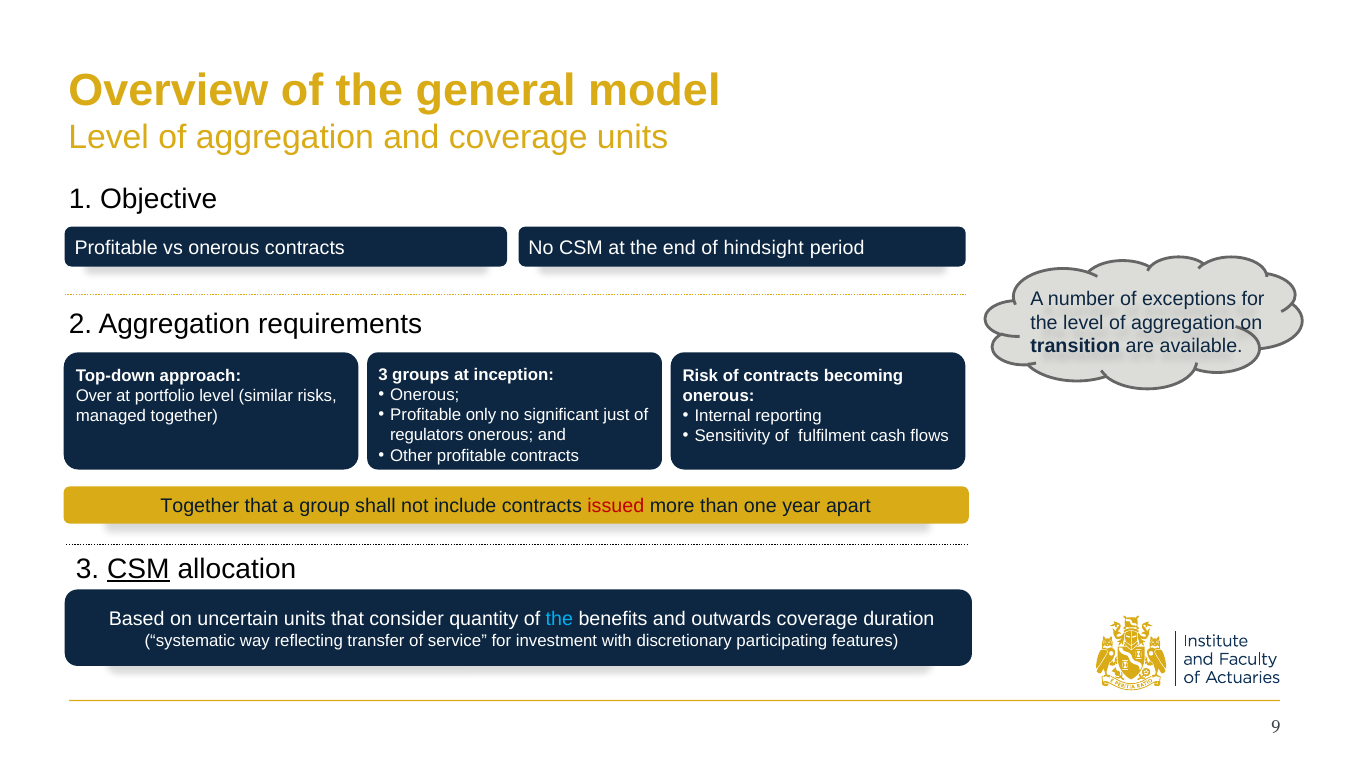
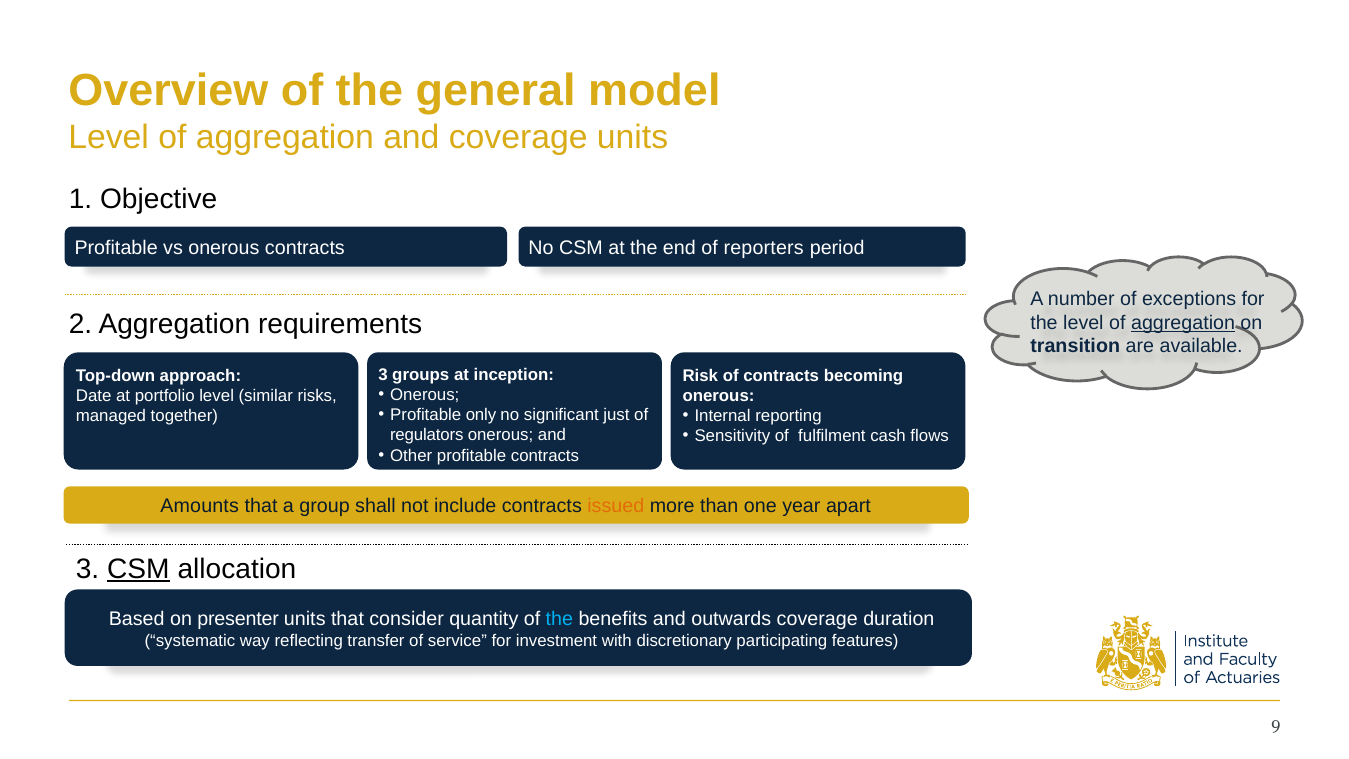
hindsight: hindsight -> reporters (764, 248)
aggregation underline: none -> present (1183, 323)
Over: Over -> Date (94, 396)
Together: Together -> Amounts (200, 506)
issued colour: red -> orange (616, 506)
uncertain: uncertain -> presenter (238, 619)
